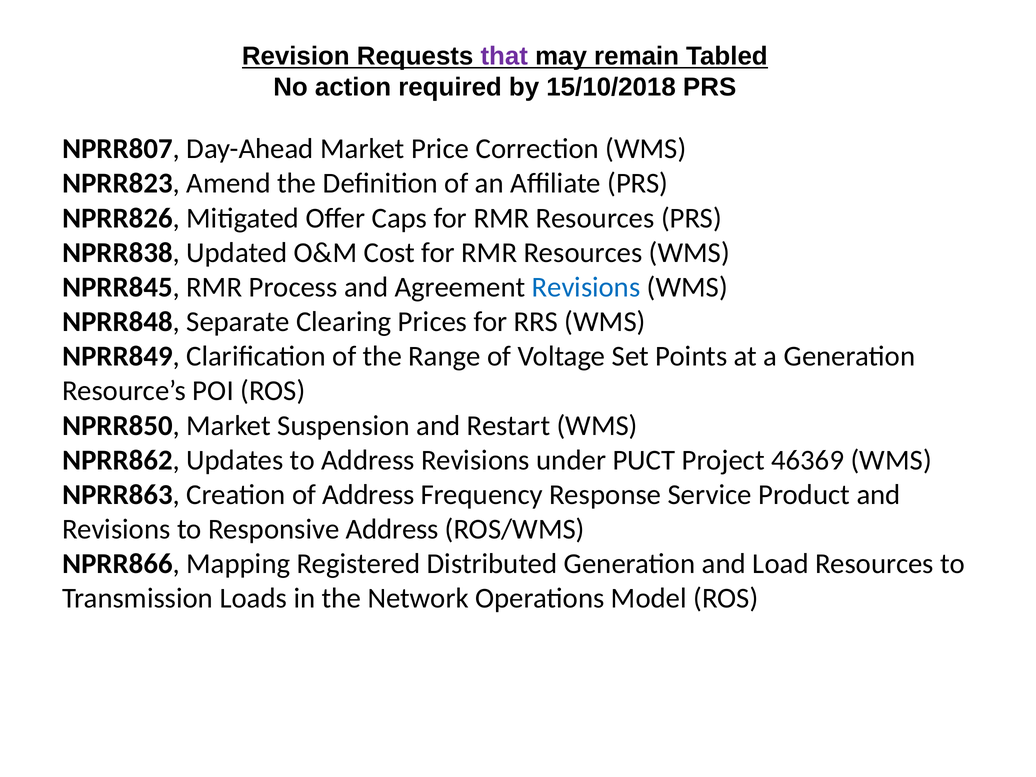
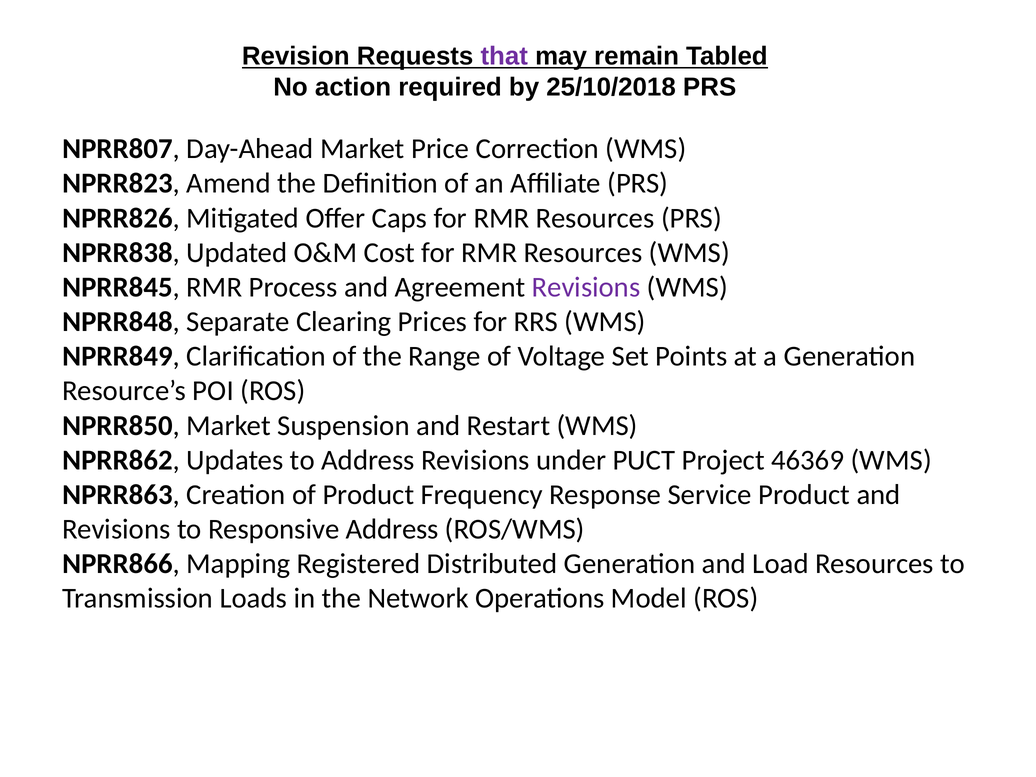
15/10/2018: 15/10/2018 -> 25/10/2018 (611, 87)
Revisions colour: blue -> purple (586, 287)
of Address: Address -> Product (368, 495)
